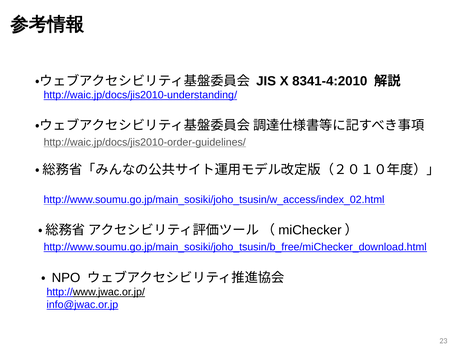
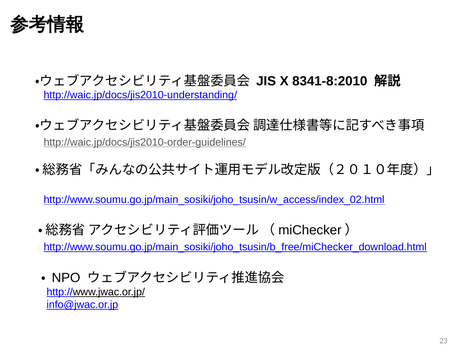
8341-4:2010: 8341-4:2010 -> 8341-8:2010 (330, 81)
